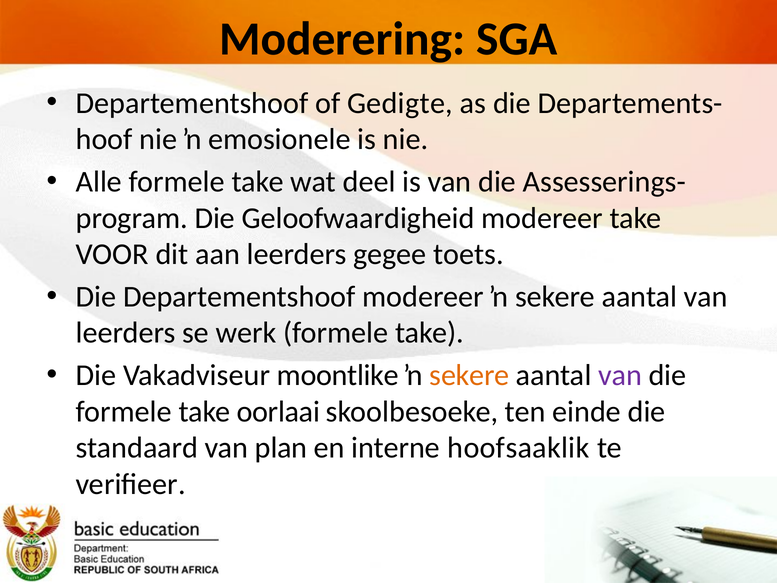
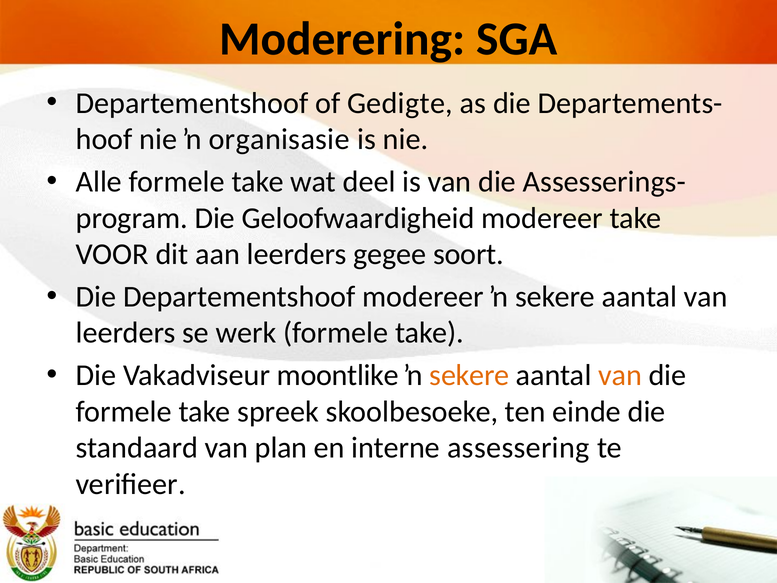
emosionele: emosionele -> organisasie (279, 139)
toets: toets -> soort (469, 254)
van colour: purple -> orange (620, 375)
oorlaai: oorlaai -> spreek (278, 411)
hoofsaaklik: hoofsaaklik -> assessering (518, 448)
